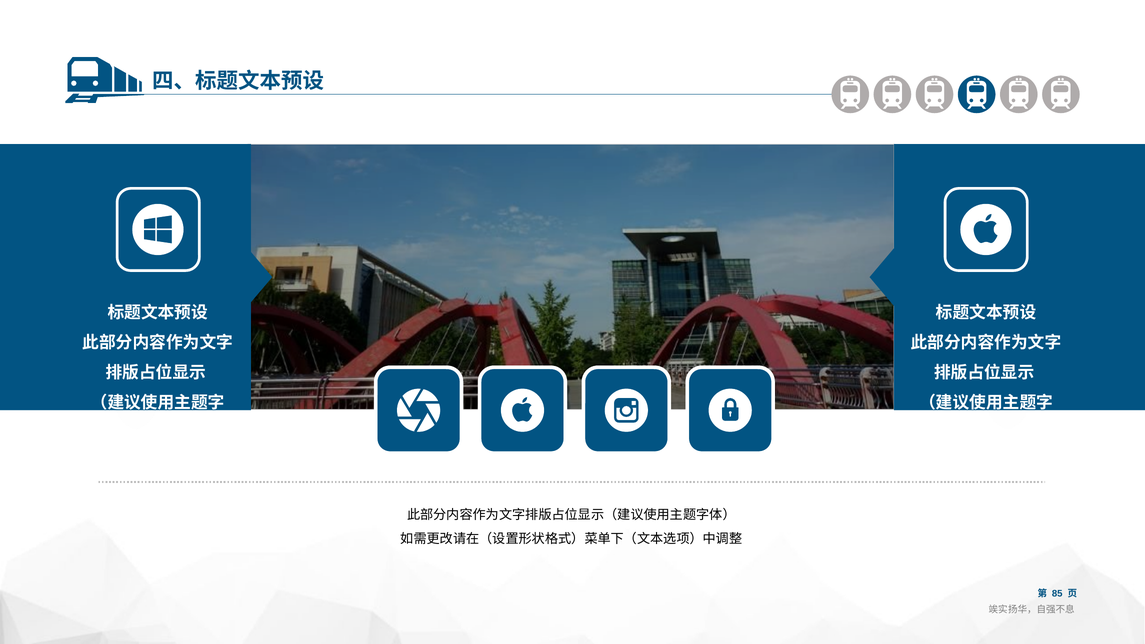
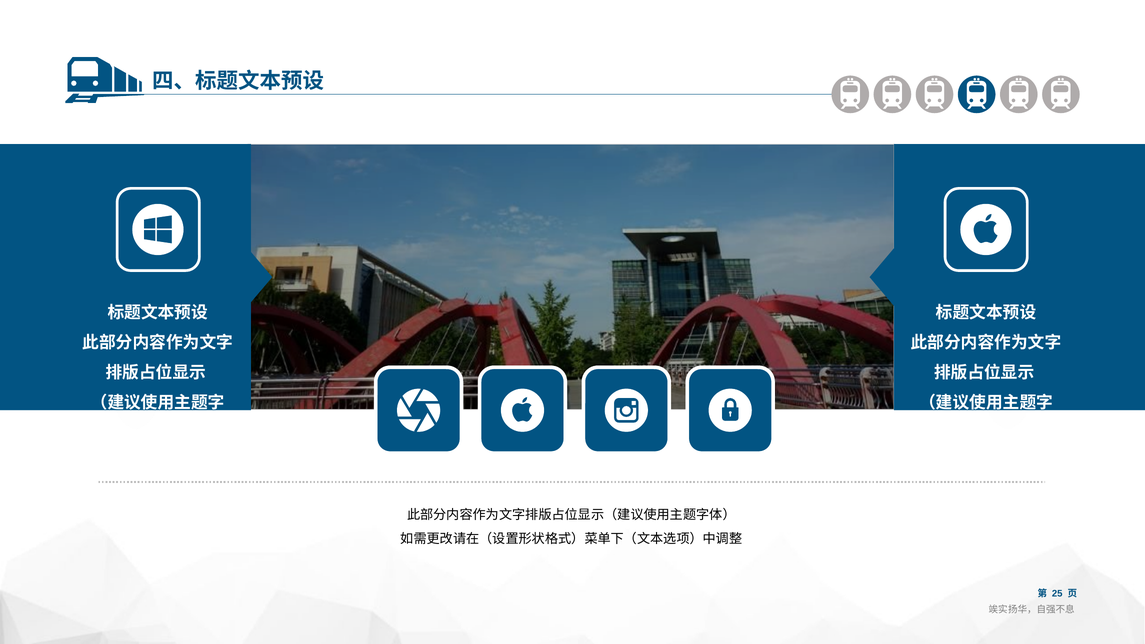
85: 85 -> 25 (1057, 594)
